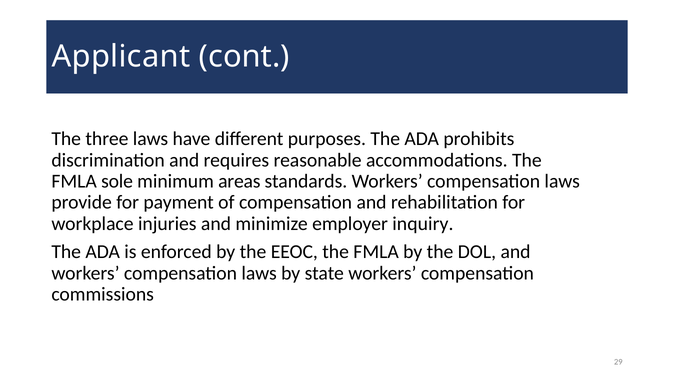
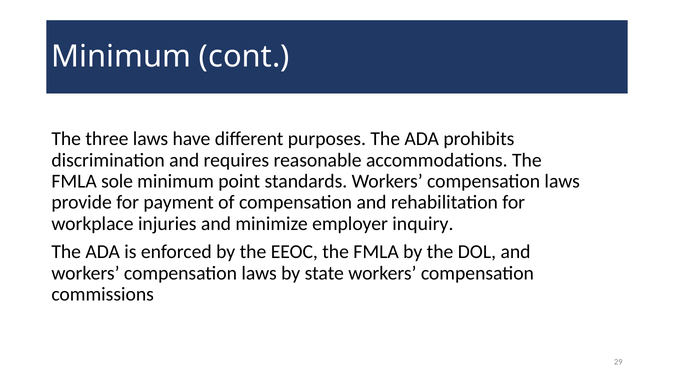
Applicant: Applicant -> Minimum (121, 57)
areas: areas -> point (239, 181)
